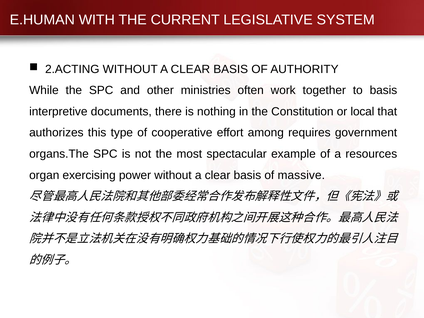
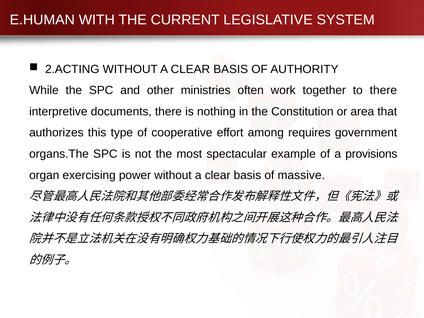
to basis: basis -> there (383, 90)
local: local -> area (362, 112)
resources: resources -> provisions (371, 154)
